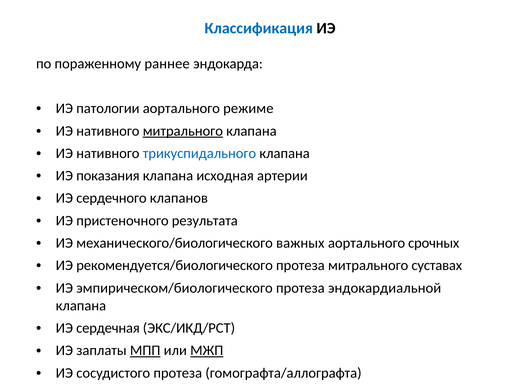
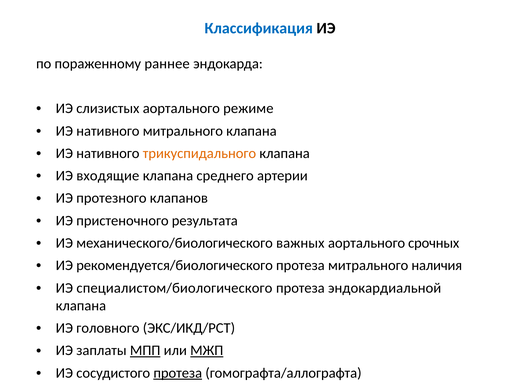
патологии: патологии -> слизистых (108, 109)
митрального underline: present -> none (183, 131)
трикуспидального colour: blue -> orange (199, 153)
показания: показания -> входящие (108, 176)
исходная: исходная -> среднего (225, 176)
сердечного: сердечного -> протезного (111, 198)
суставах: суставах -> наличия (437, 266)
эмпирическом/биологического: эмпирическом/биологического -> специалистом/биологического (174, 288)
сердечная: сердечная -> головного (108, 328)
протеза underline: none -> present (178, 373)
